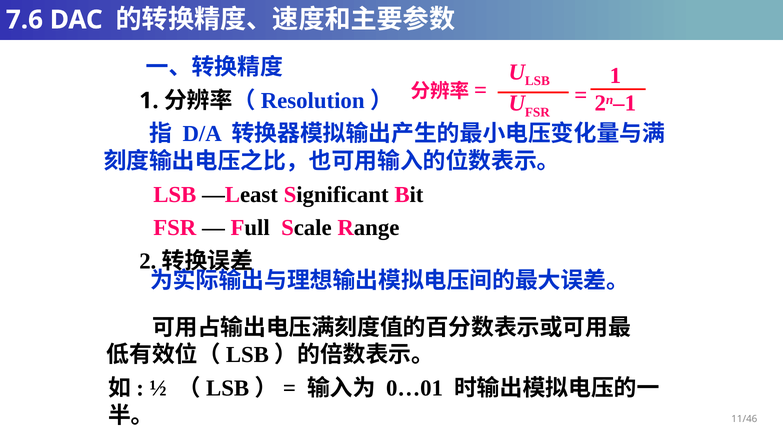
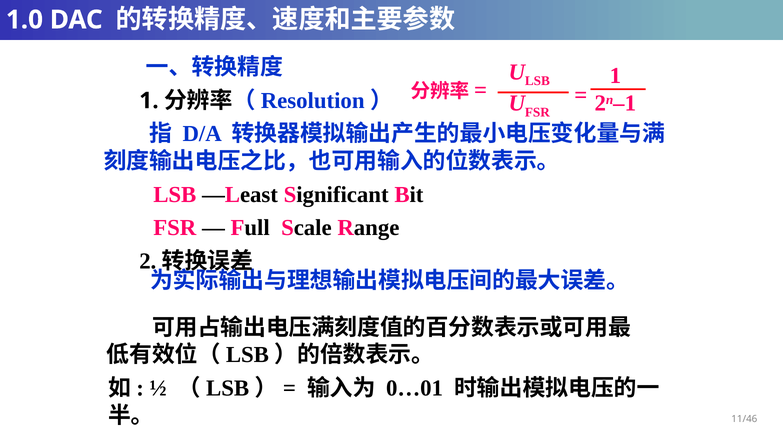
7.6: 7.6 -> 1.0 (24, 20)
